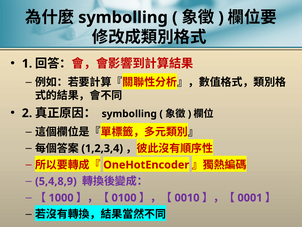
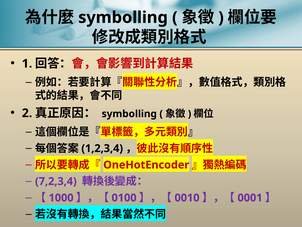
5,4,8,9: 5,4,8,9 -> 7,2,3,4 (56, 181)
